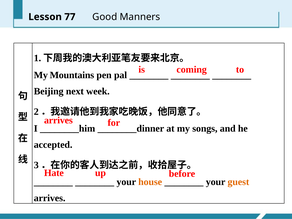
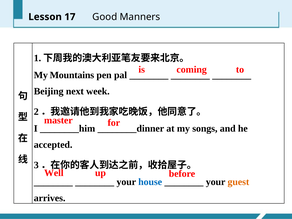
77: 77 -> 17 (70, 17)
arrives: arrives -> master (58, 120)
Hate: Hate -> Well (54, 173)
house colour: orange -> blue (150, 182)
